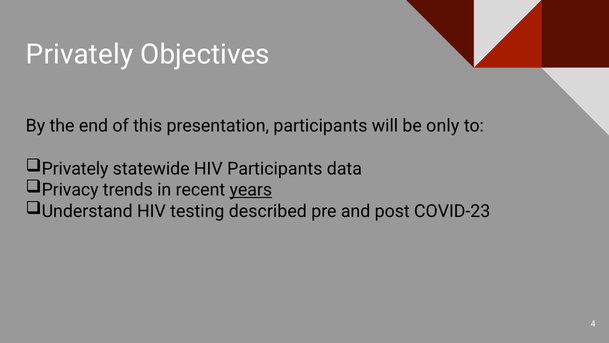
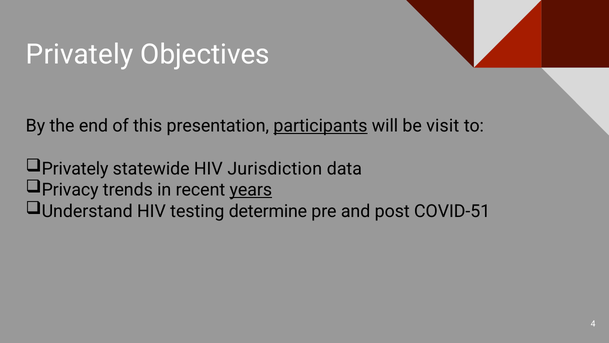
participants underline: none -> present (320, 126)
only: only -> visit (443, 126)
HIV Participants: Participants -> Jurisdiction (275, 168)
described: described -> determine (268, 211)
COVID-23: COVID-23 -> COVID-51 (452, 211)
